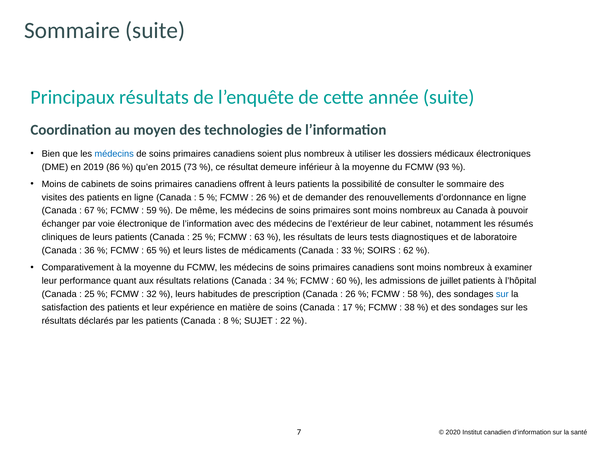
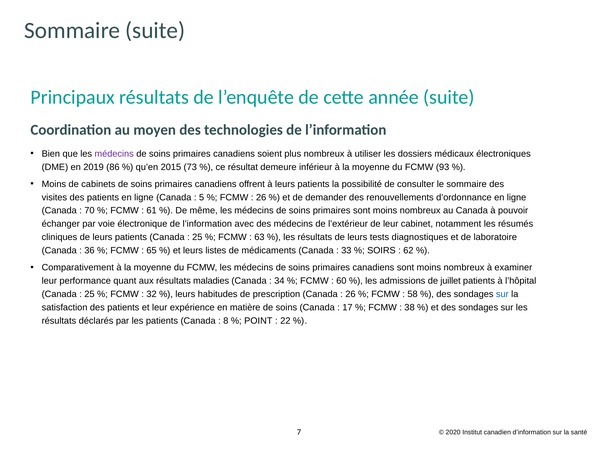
médecins colour: blue -> purple (114, 154)
67: 67 -> 70 (89, 210)
59: 59 -> 61 (152, 210)
relations: relations -> maladies (211, 281)
SUJET: SUJET -> POINT (258, 320)
